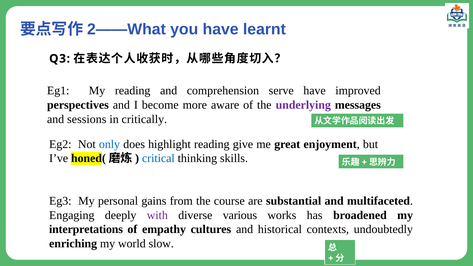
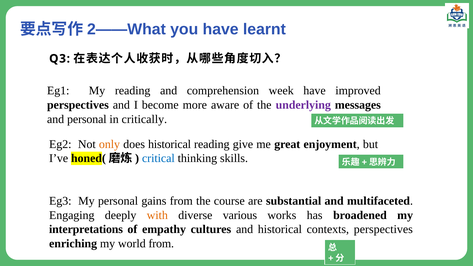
serve: serve -> week (281, 91)
and sessions: sessions -> personal (87, 119)
only colour: blue -> orange (109, 144)
does highlight: highlight -> historical (170, 144)
with colour: purple -> orange (157, 215)
contexts undoubtedly: undoubtedly -> perspectives (383, 229)
world slow: slow -> from (161, 244)
